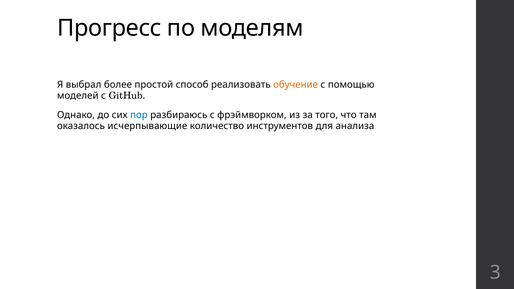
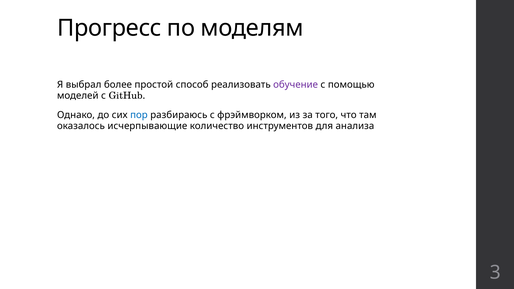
обучение colour: orange -> purple (296, 85)
